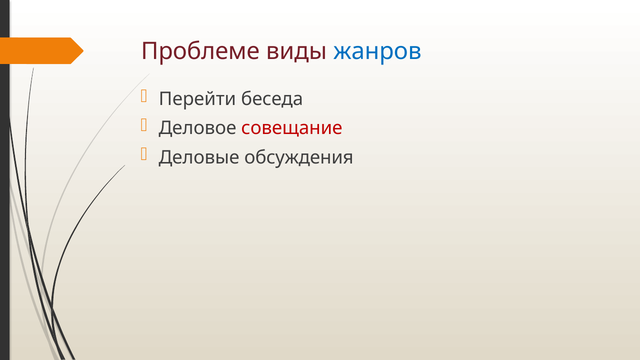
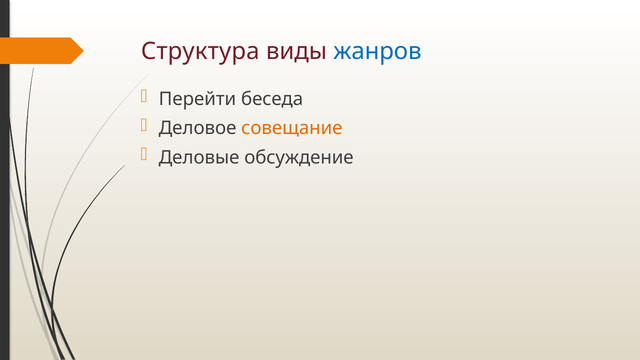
Проблеме: Проблеме -> Структура (200, 51)
совещание colour: red -> orange (292, 128)
обсуждения: обсуждения -> обсуждение (299, 157)
